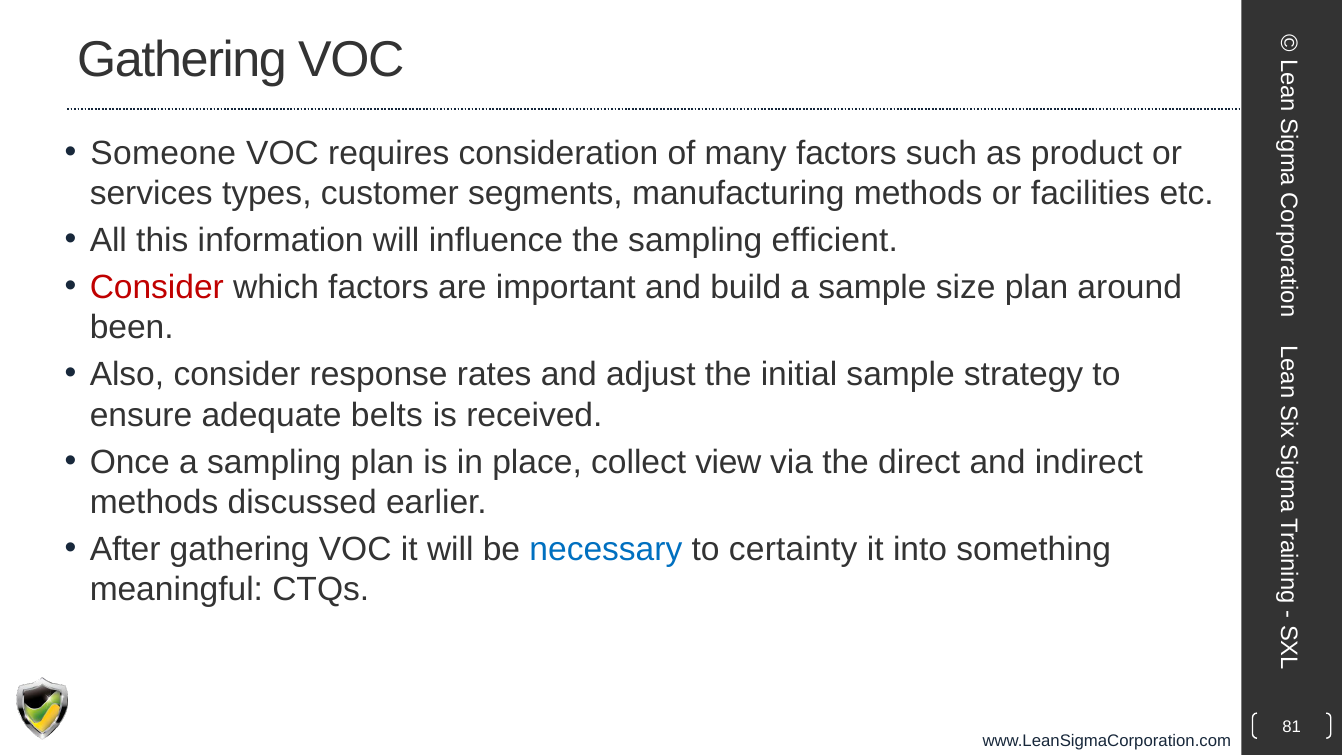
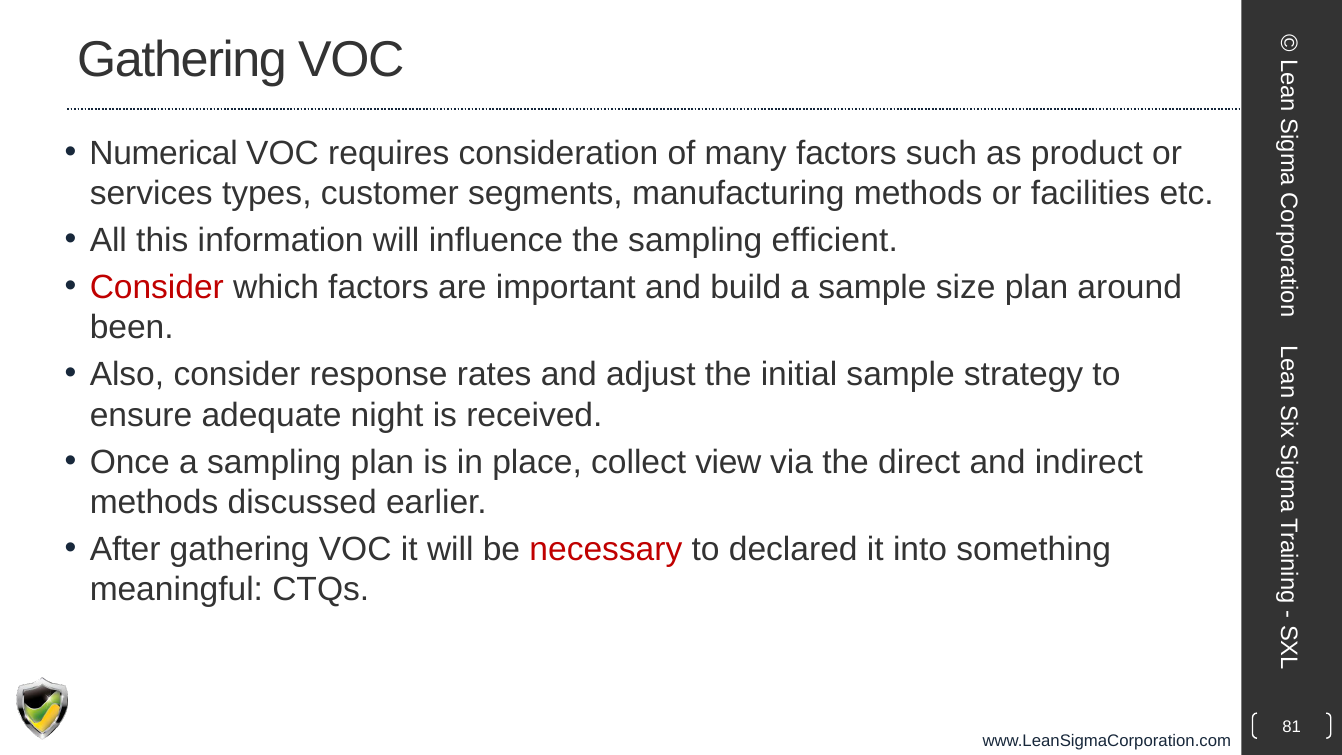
Someone: Someone -> Numerical (164, 153)
belts: belts -> night (387, 415)
necessary colour: blue -> red (606, 549)
certainty: certainty -> declared (793, 549)
